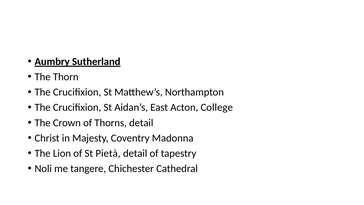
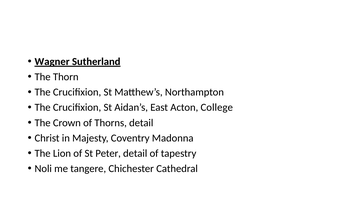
Aumbry: Aumbry -> Wagner (52, 62)
Pietà: Pietà -> Peter (108, 153)
